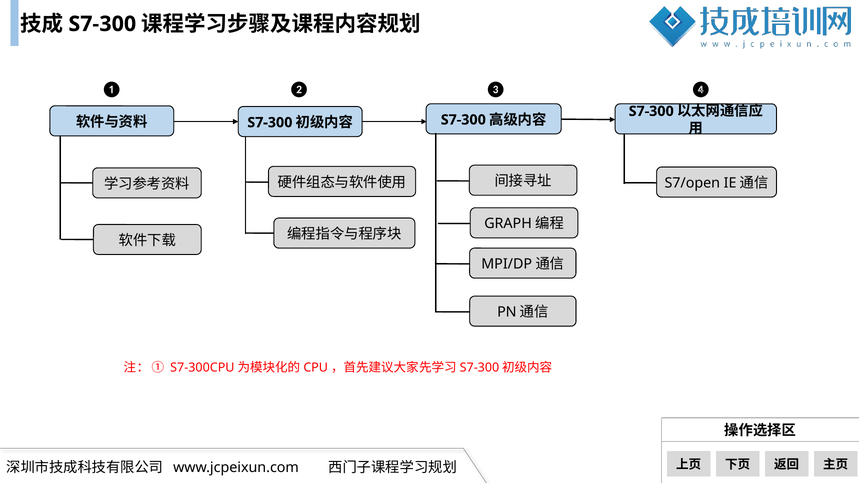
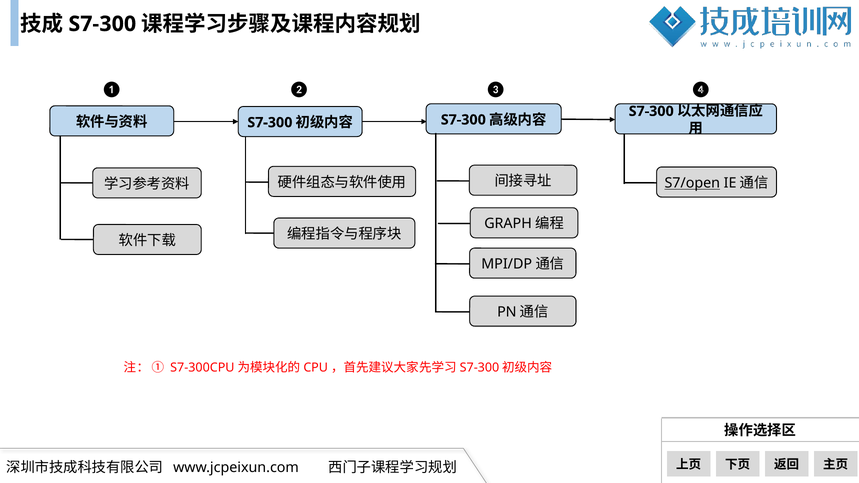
S7/open underline: none -> present (692, 183)
